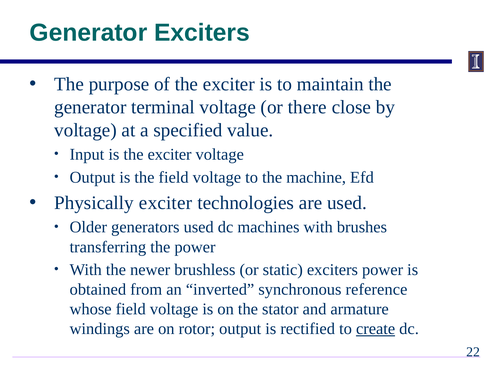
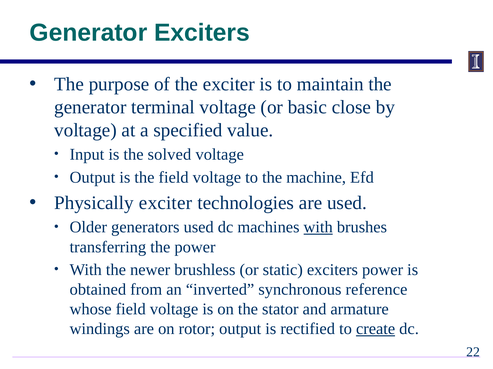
there: there -> basic (307, 107)
is the exciter: exciter -> solved (169, 155)
with underline: none -> present (318, 228)
